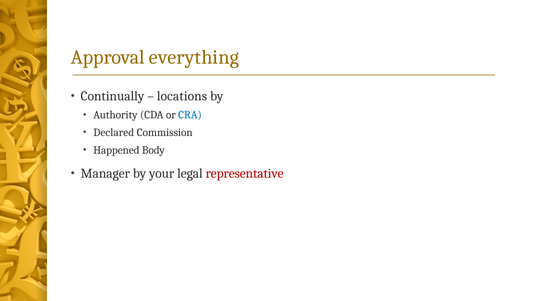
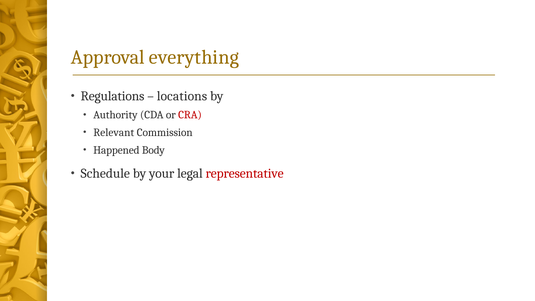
Continually: Continually -> Regulations (113, 96)
CRA colour: blue -> red (190, 115)
Declared: Declared -> Relevant (114, 133)
Manager: Manager -> Schedule (105, 173)
